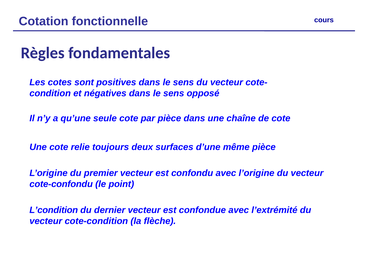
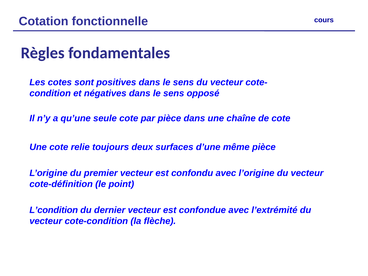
cote-confondu: cote-confondu -> cote-définition (61, 184)
